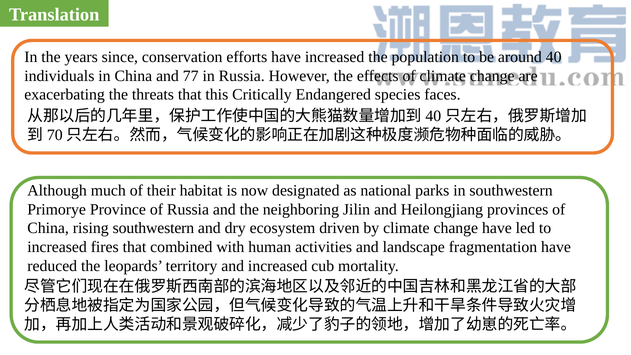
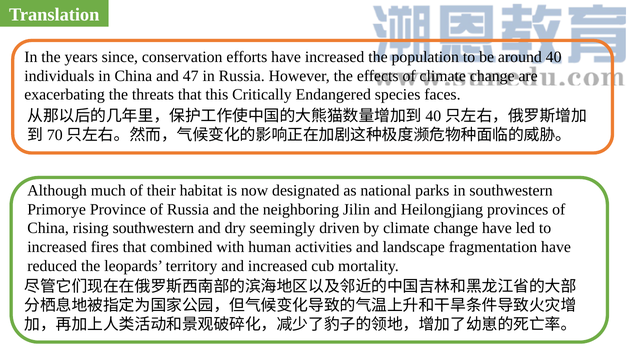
77: 77 -> 47 (191, 76)
ecosystem: ecosystem -> seemingly (282, 228)
